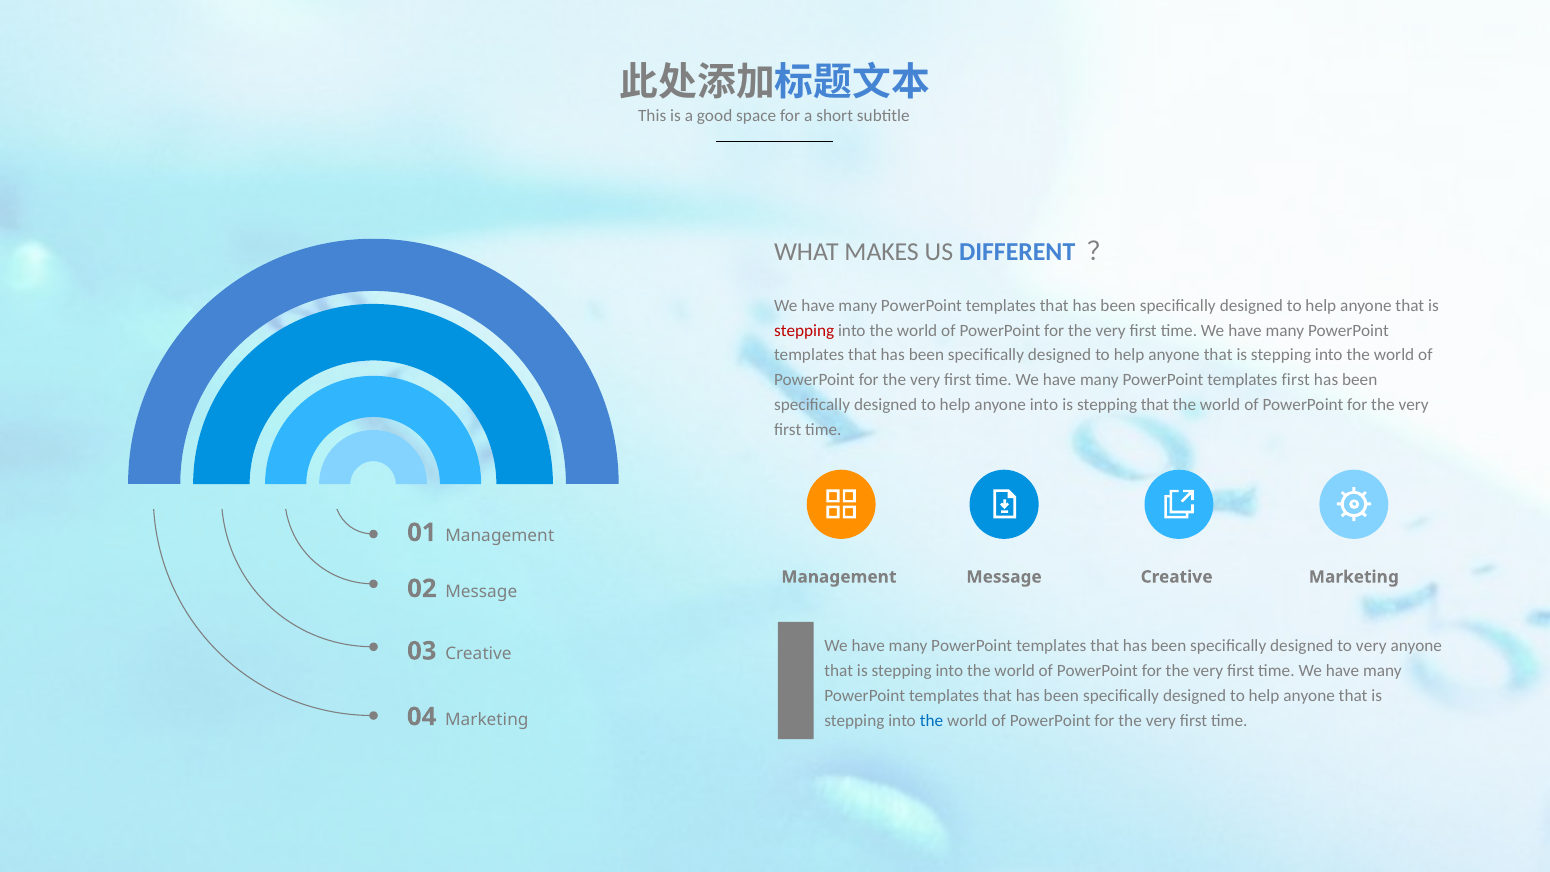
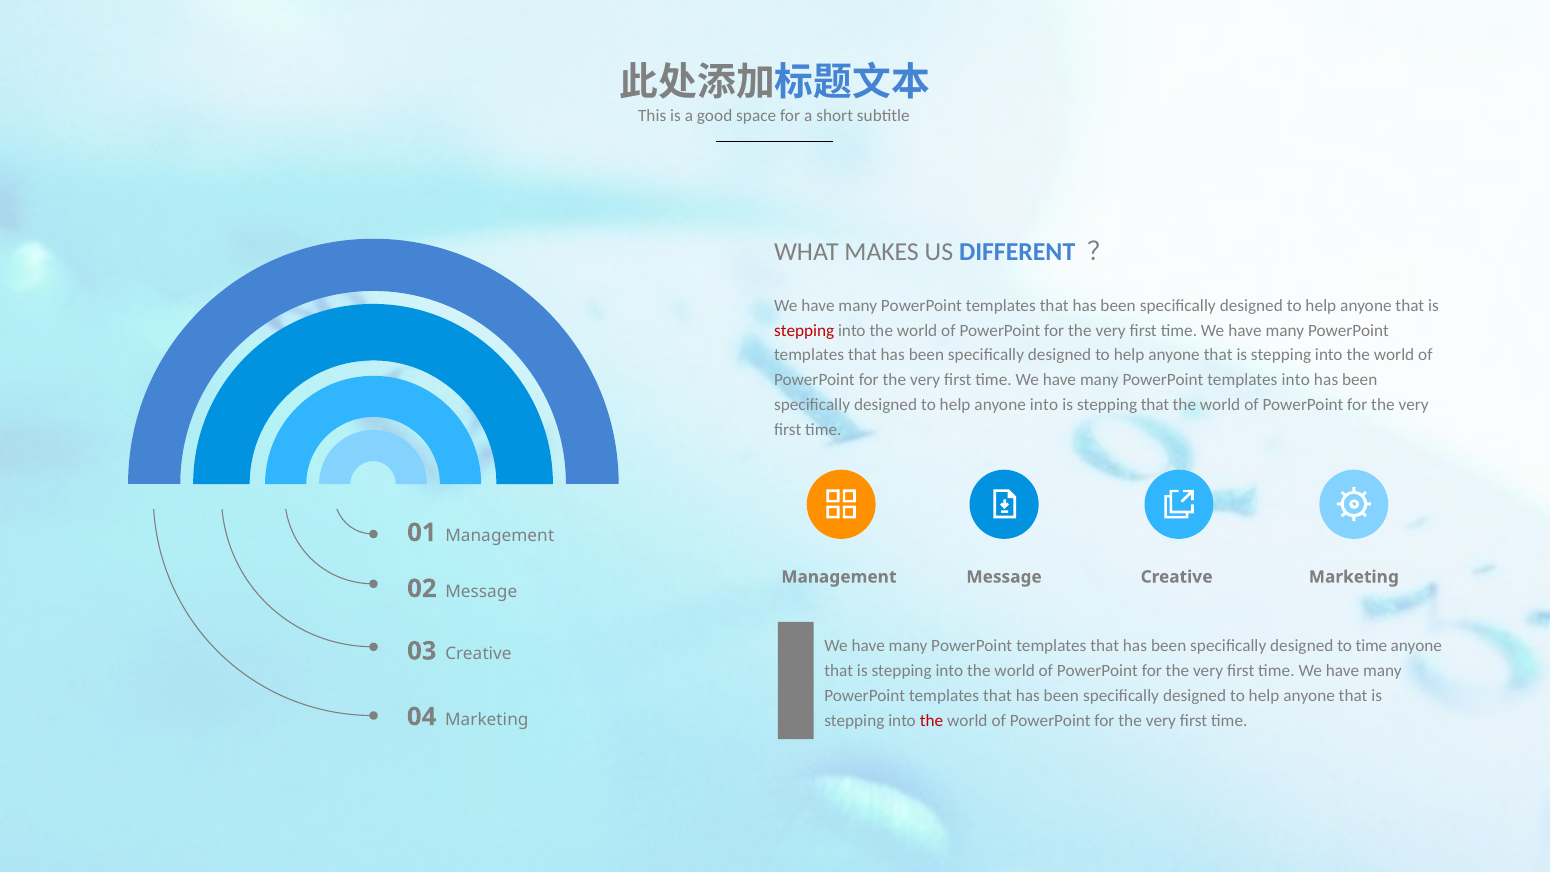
templates first: first -> into (1296, 380)
to very: very -> time (1371, 646)
the colour: blue -> red (932, 720)
